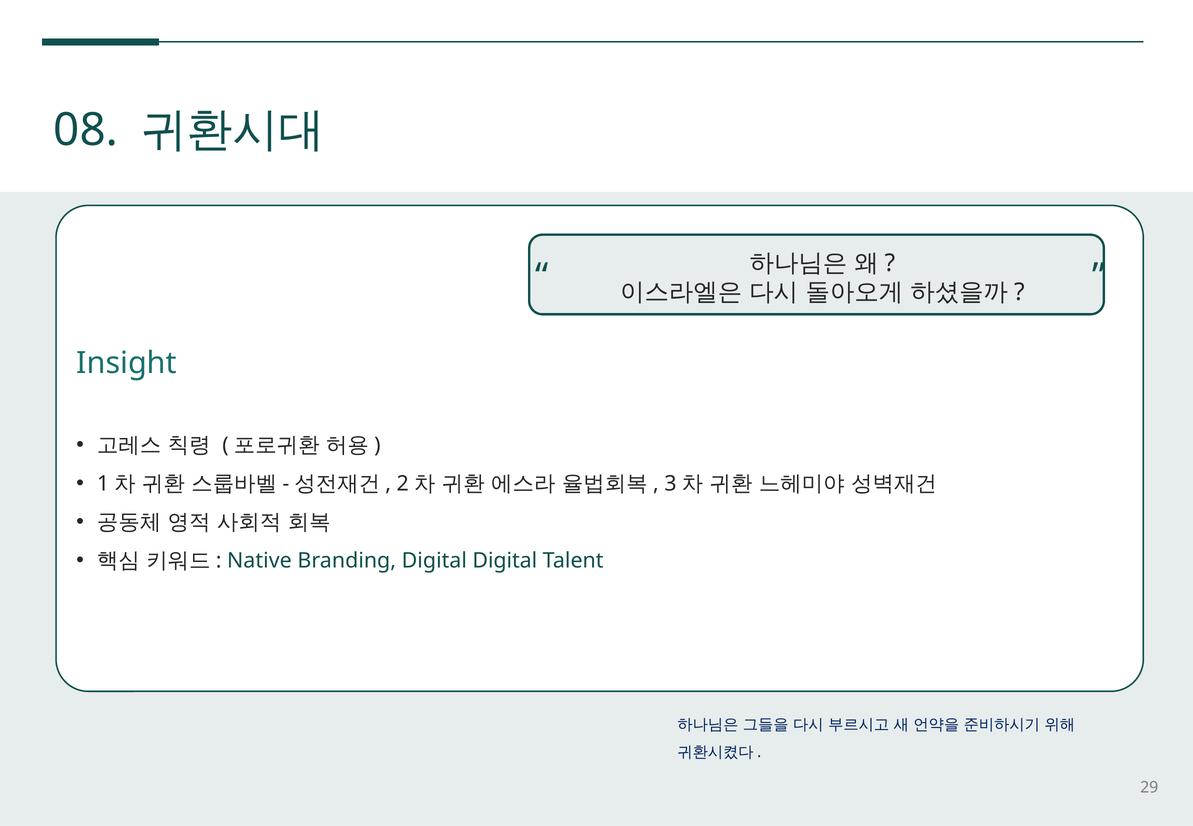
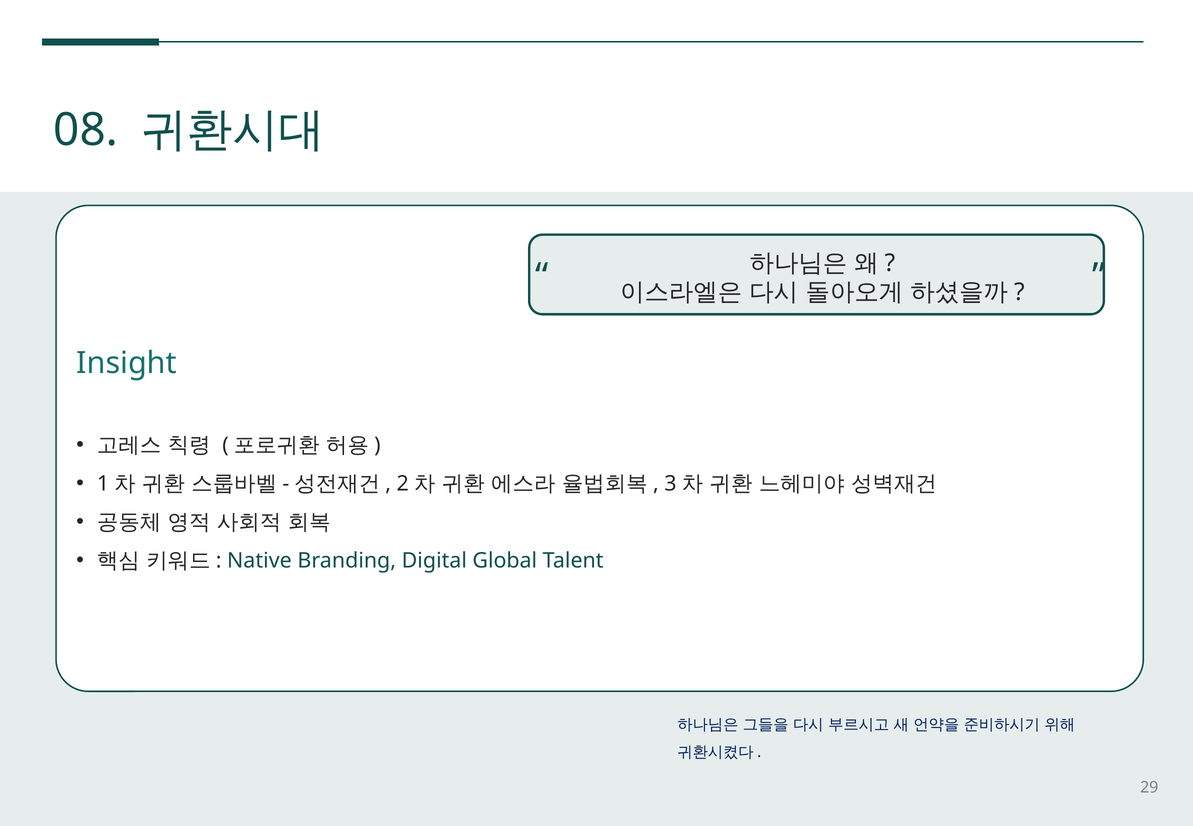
Digital Digital: Digital -> Global (505, 561)
